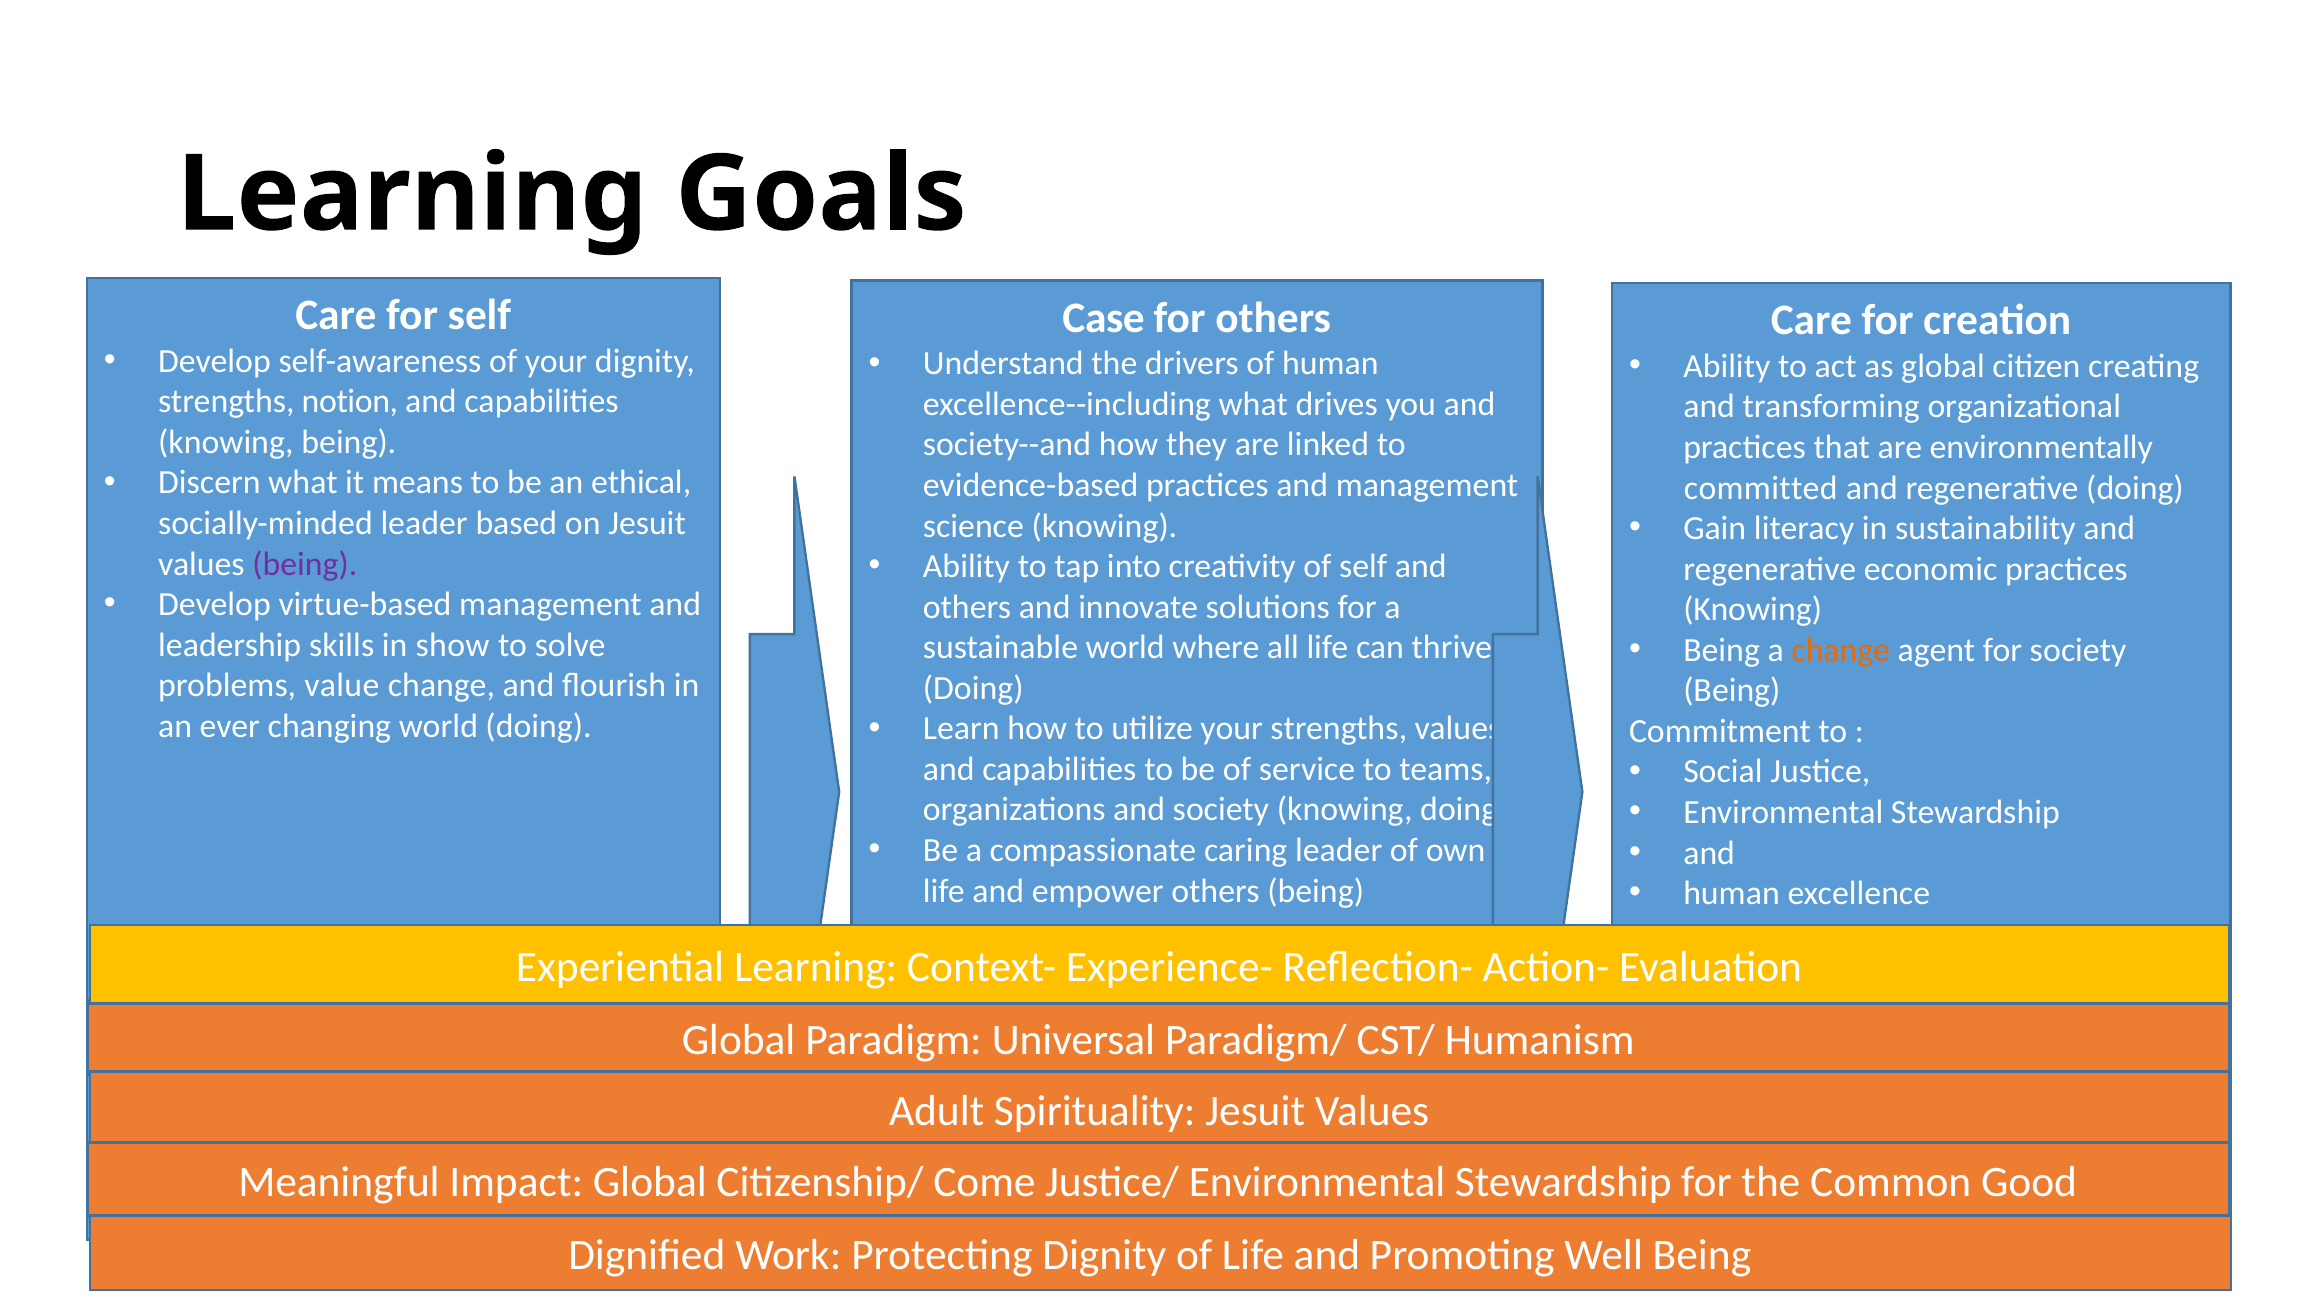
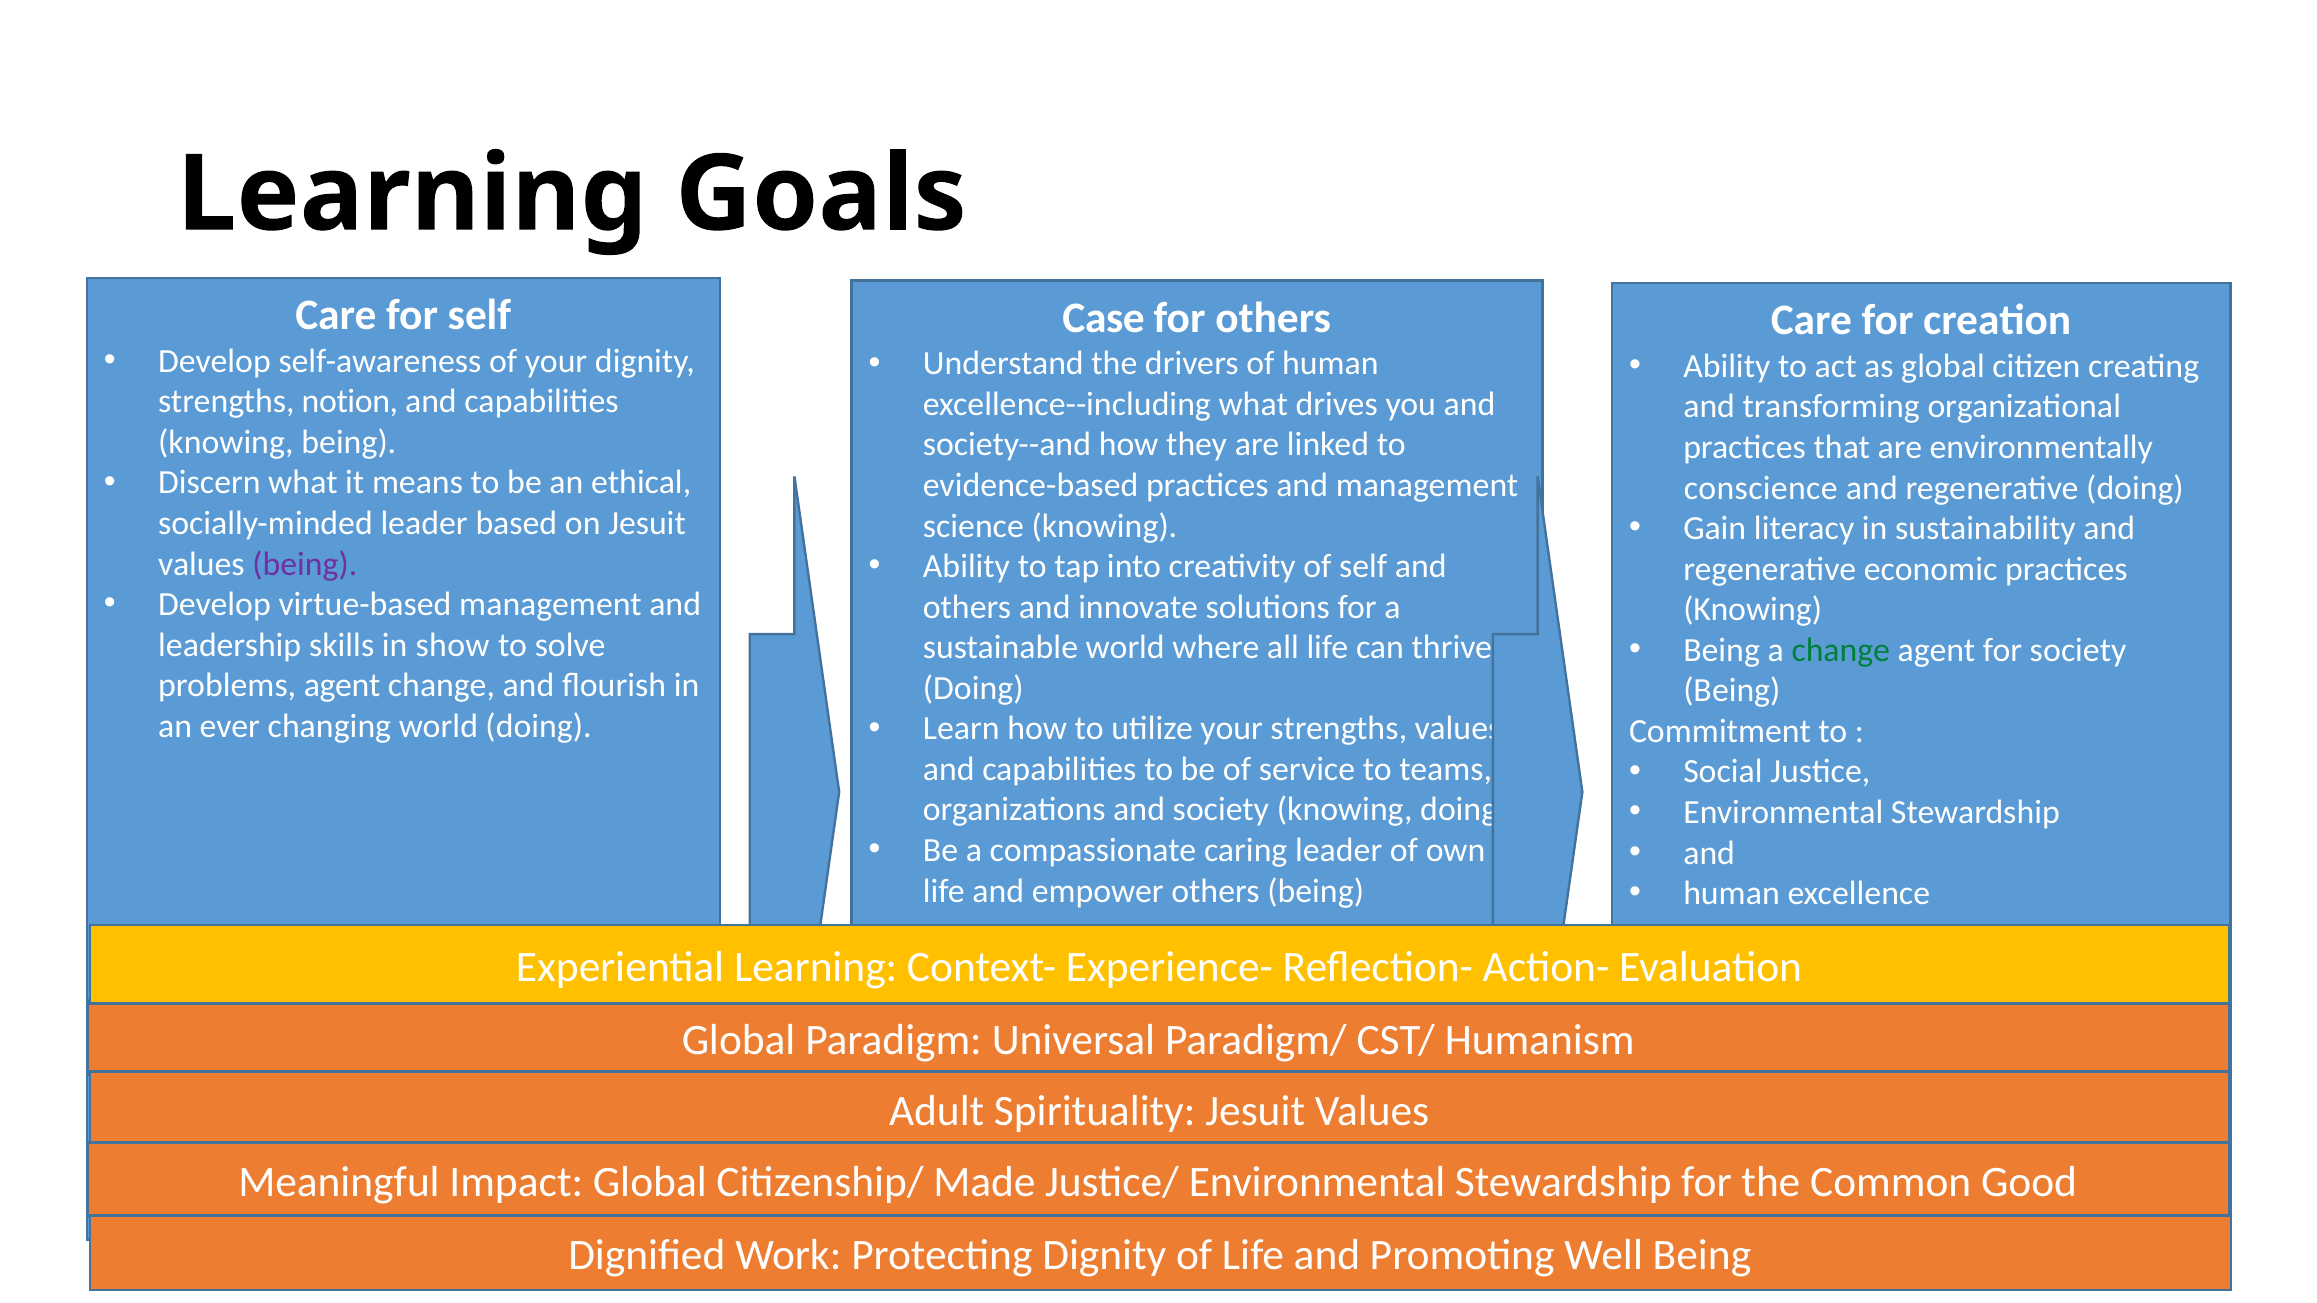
committed: committed -> conscience (1761, 488)
change colour: orange -> green (1841, 650)
problems value: value -> agent (342, 686)
Come: Come -> Made (984, 1183)
